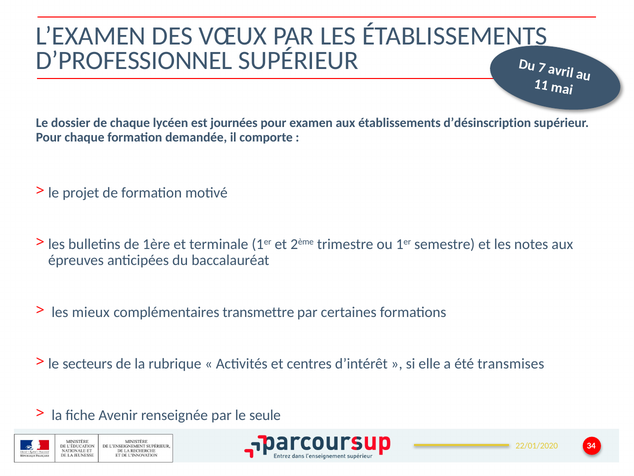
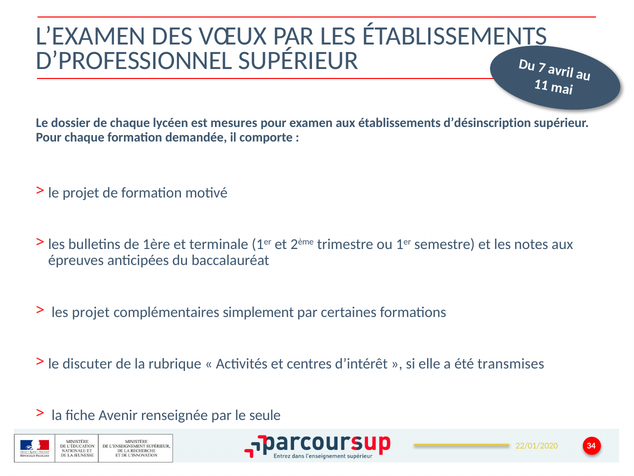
journées: journées -> mesures (234, 123)
les mieux: mieux -> projet (91, 312)
transmettre: transmettre -> simplement (258, 312)
secteurs: secteurs -> discuter (87, 363)
